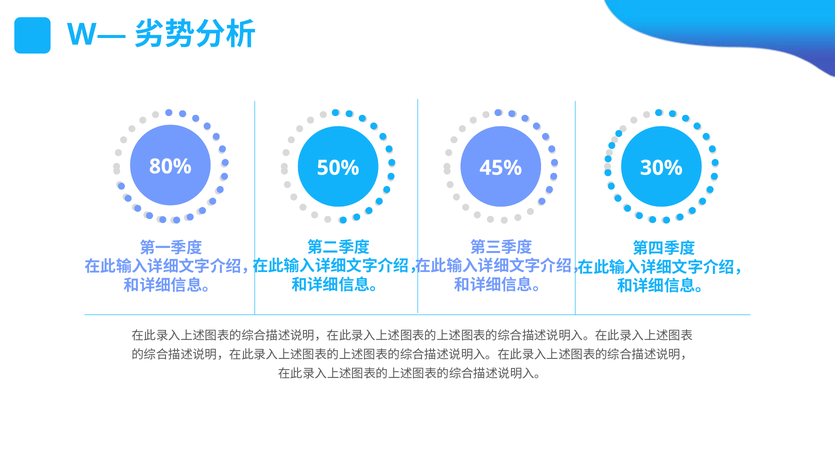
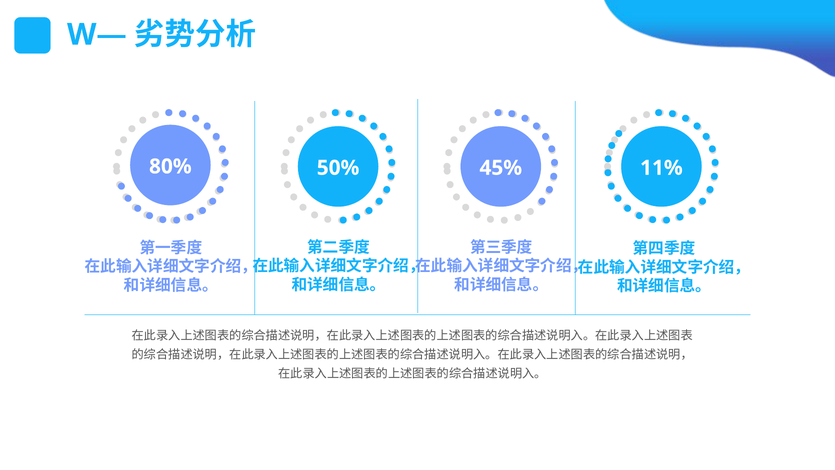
30%: 30% -> 11% (661, 168)
